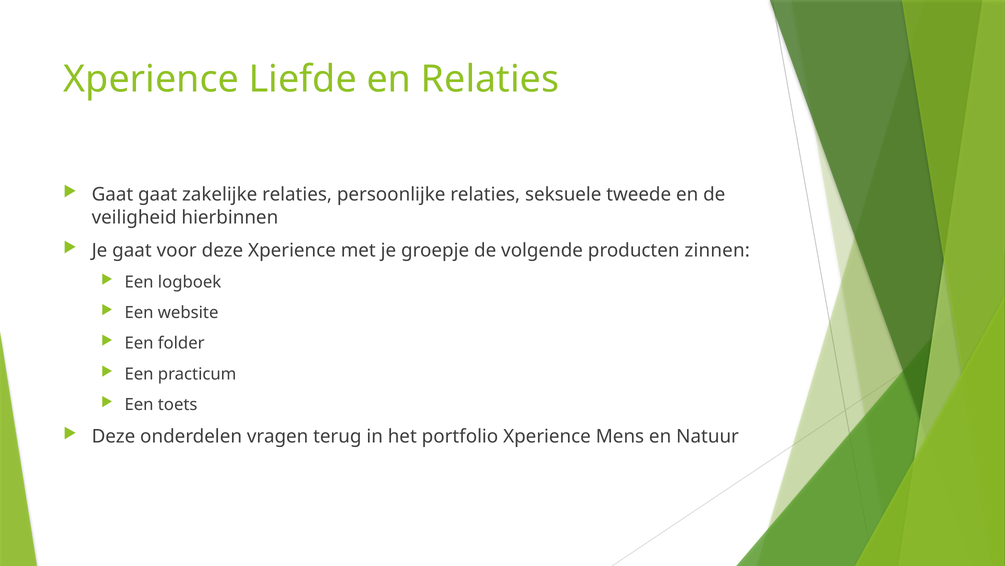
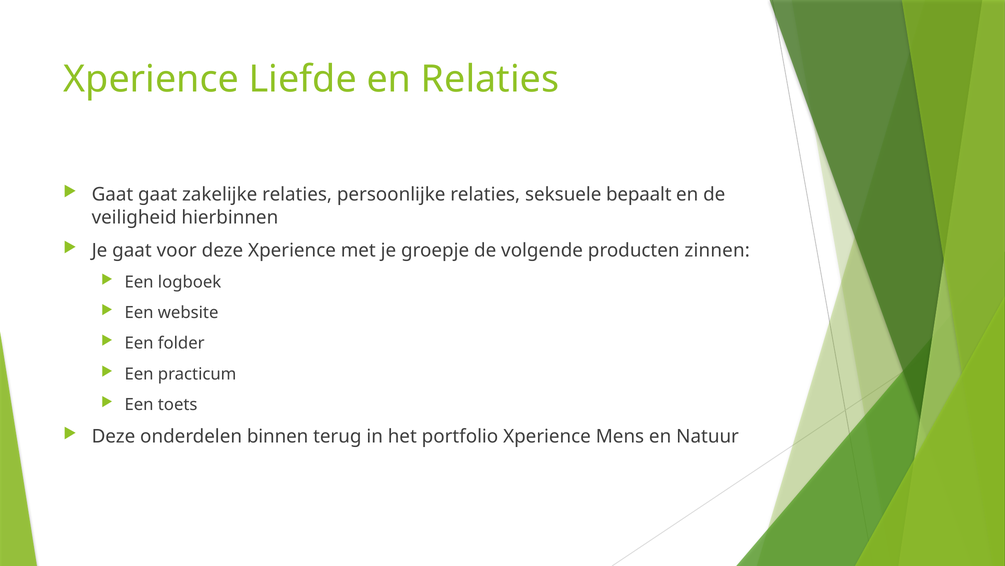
tweede: tweede -> bepaalt (639, 195)
vragen: vragen -> binnen (278, 436)
